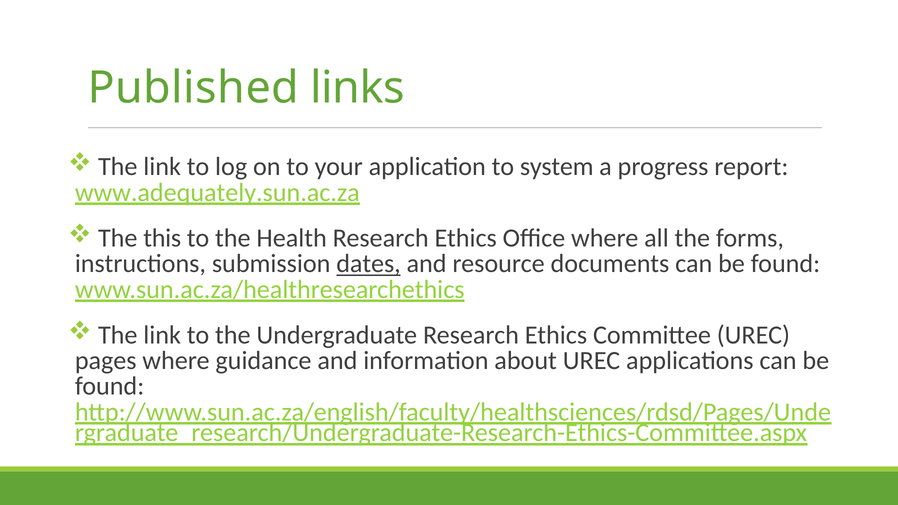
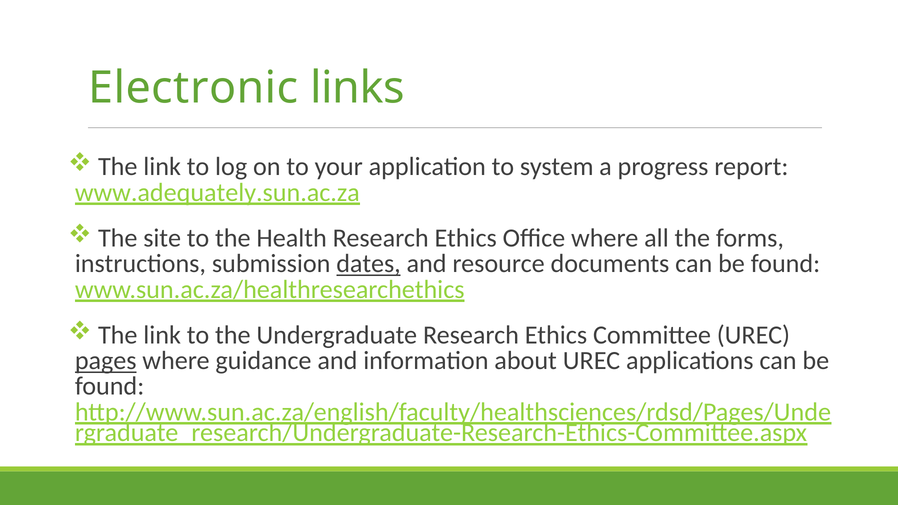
Published: Published -> Electronic (193, 88)
this: this -> site (162, 238)
pages underline: none -> present (106, 361)
